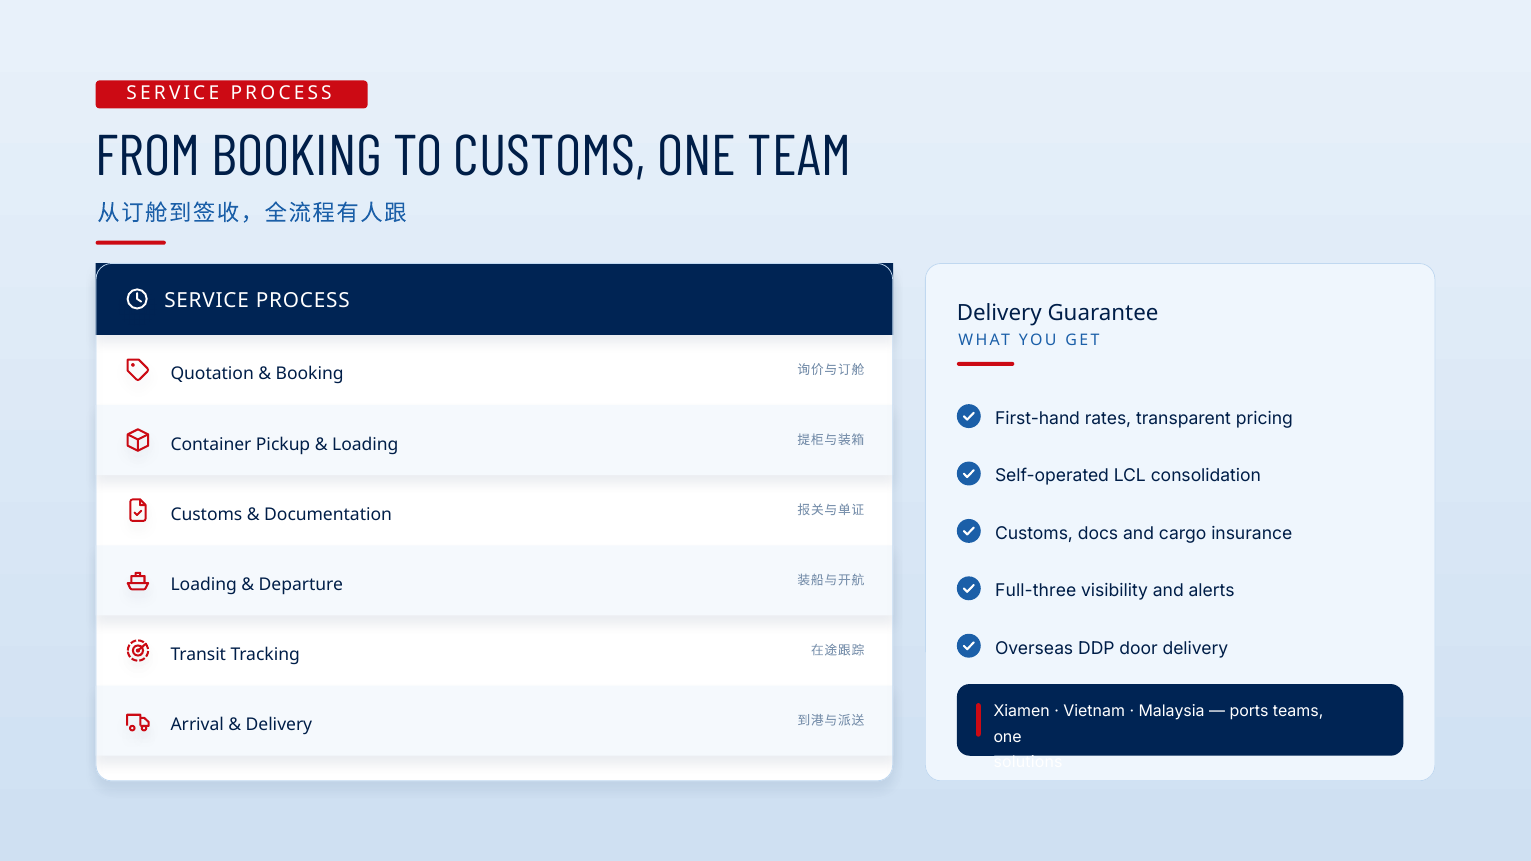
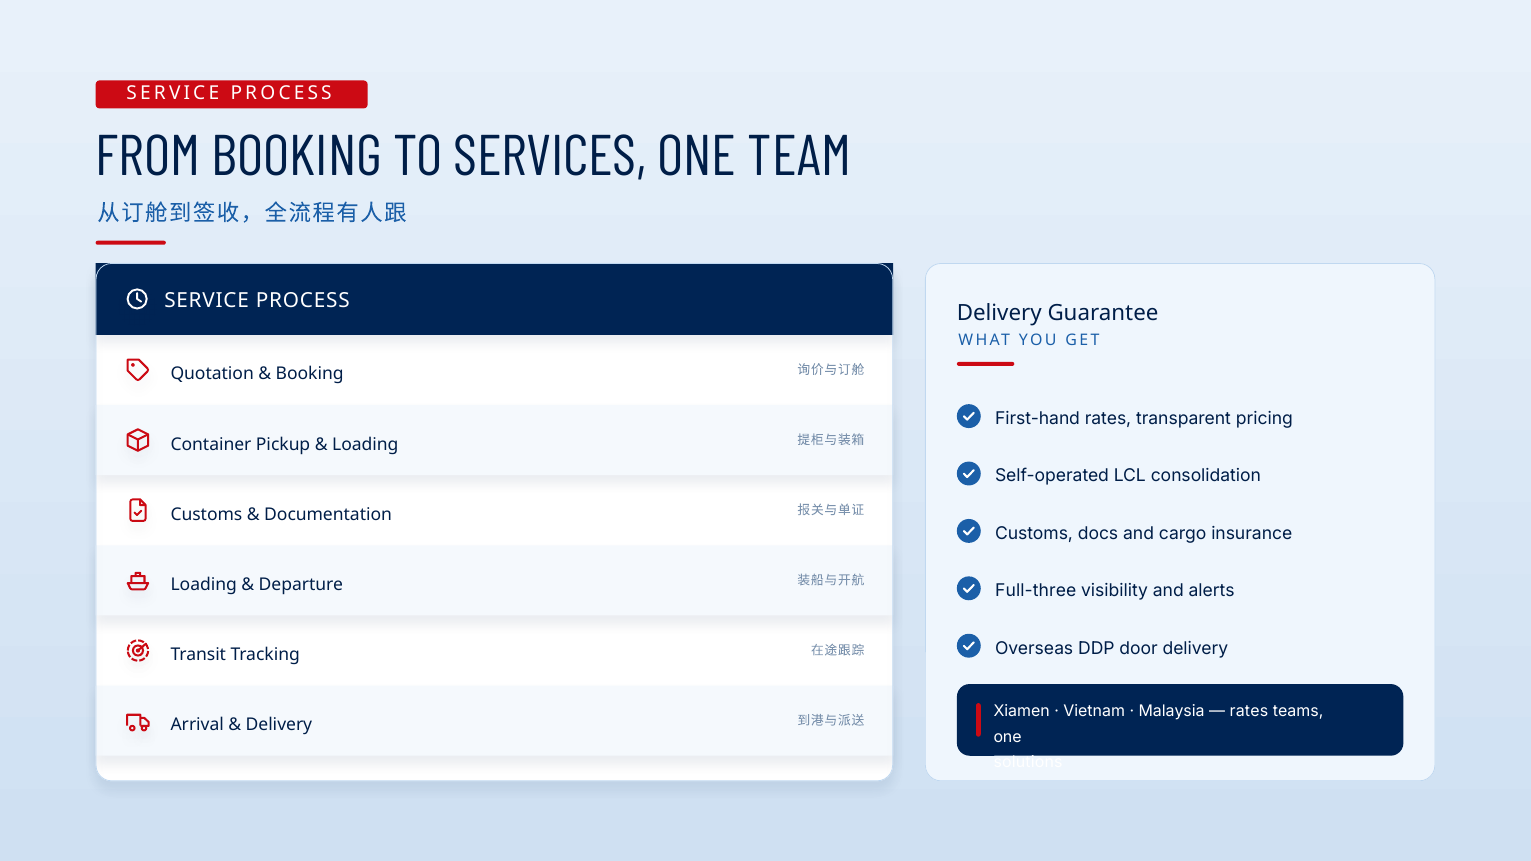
TO CUSTOMS: CUSTOMS -> SERVICES (550, 156)
ports: ports -> rates (1249, 712)
